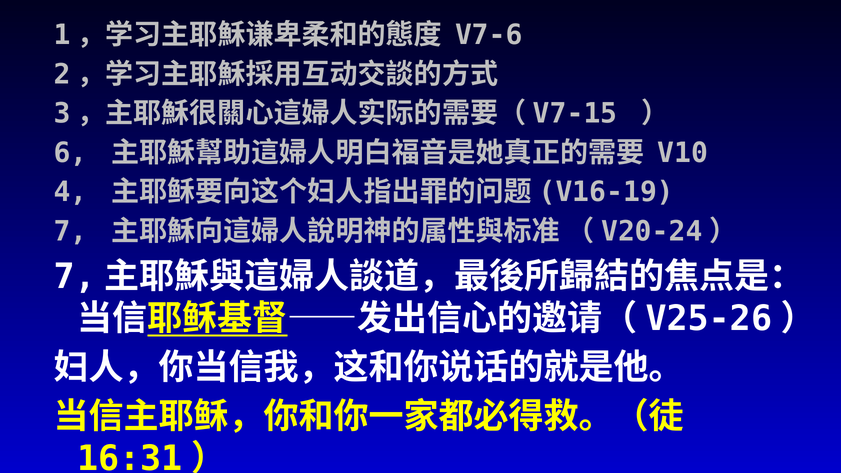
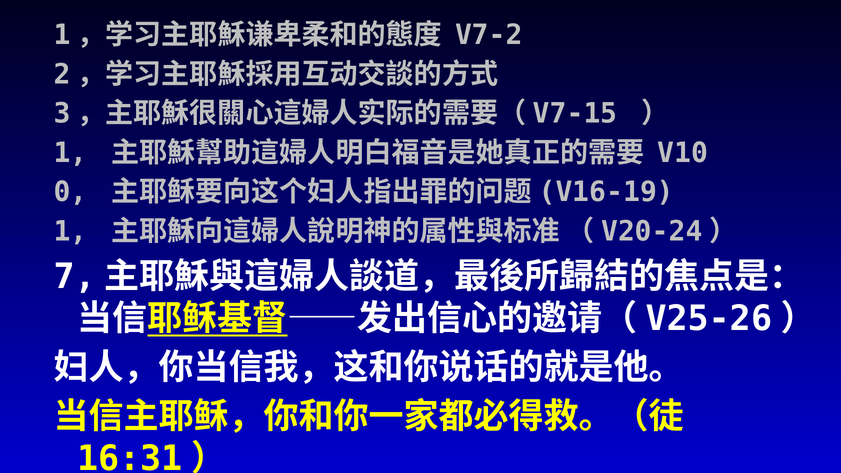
V7-6: V7-6 -> V7-2 (489, 35)
6: 6 -> 1 (70, 153)
4: 4 -> 0 (70, 192)
7: 7 -> 1 (70, 231)
